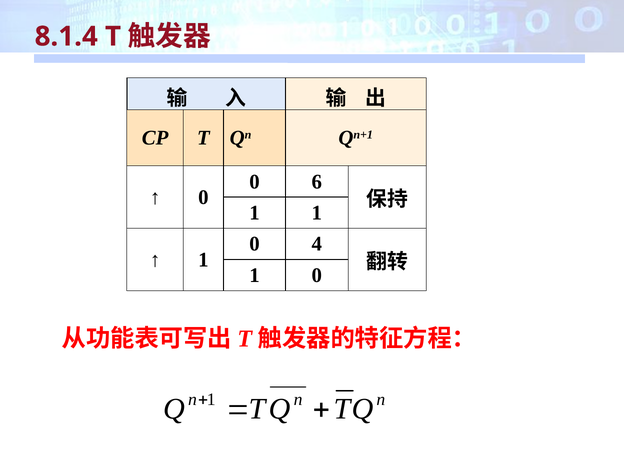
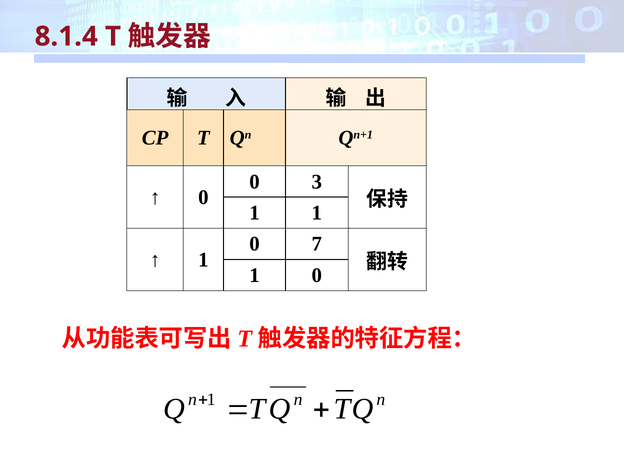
6: 6 -> 3 (317, 182)
4: 4 -> 7 (317, 244)
